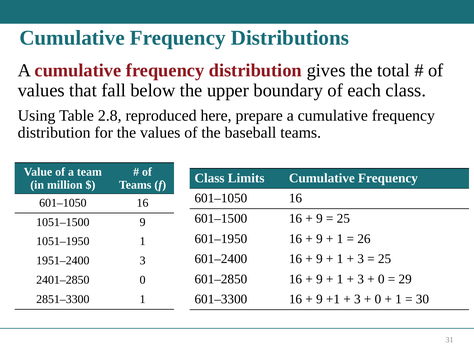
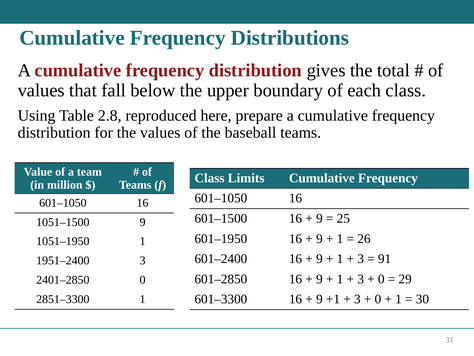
25: 25 -> 91 (385, 259)
